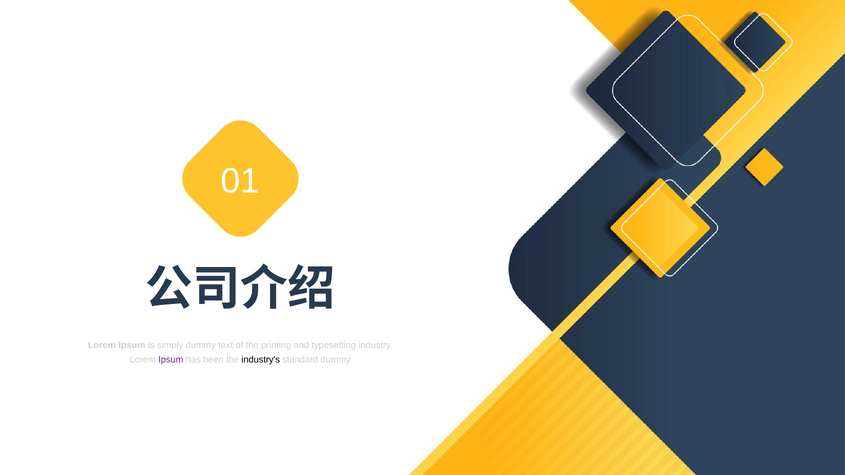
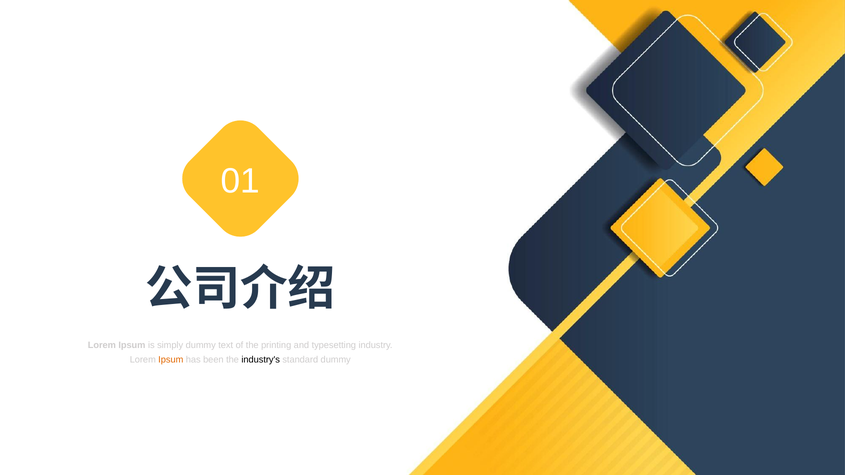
Ipsum colour: purple -> orange (171, 360)
